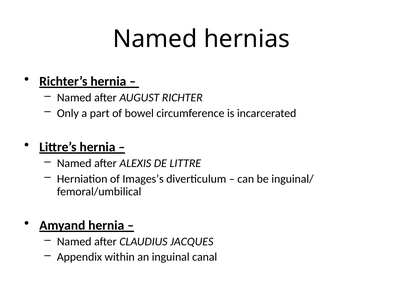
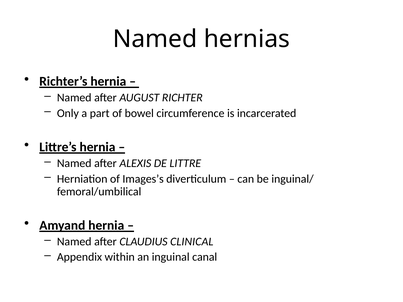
JACQUES: JACQUES -> CLINICAL (192, 242)
